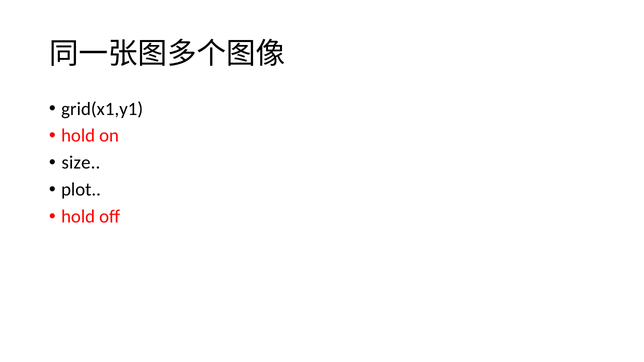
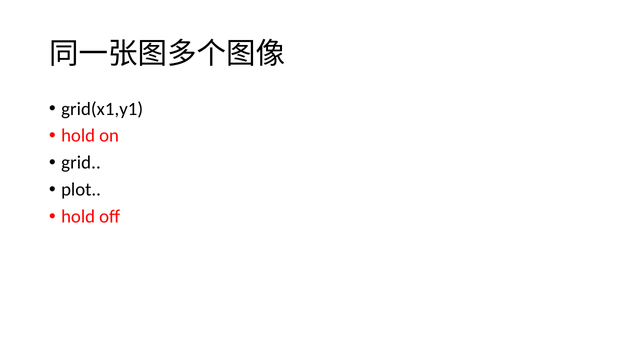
size: size -> grid (81, 163)
